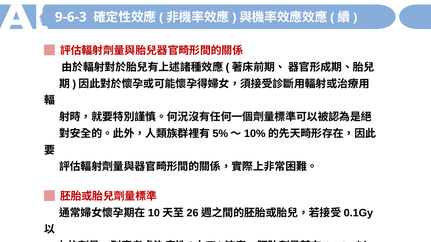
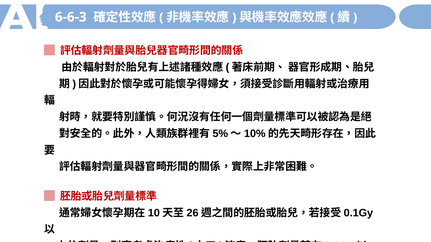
9-6-3: 9-6-3 -> 6-6-3 (71, 17)
